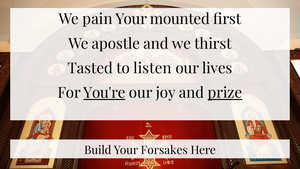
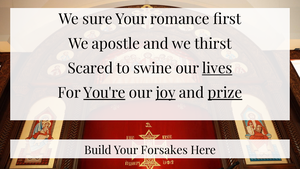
pain: pain -> sure (97, 19)
mounted: mounted -> romance (180, 19)
Tasted: Tasted -> Scared (90, 68)
listen: listen -> swine (153, 68)
lives underline: none -> present (217, 68)
joy underline: none -> present (166, 93)
